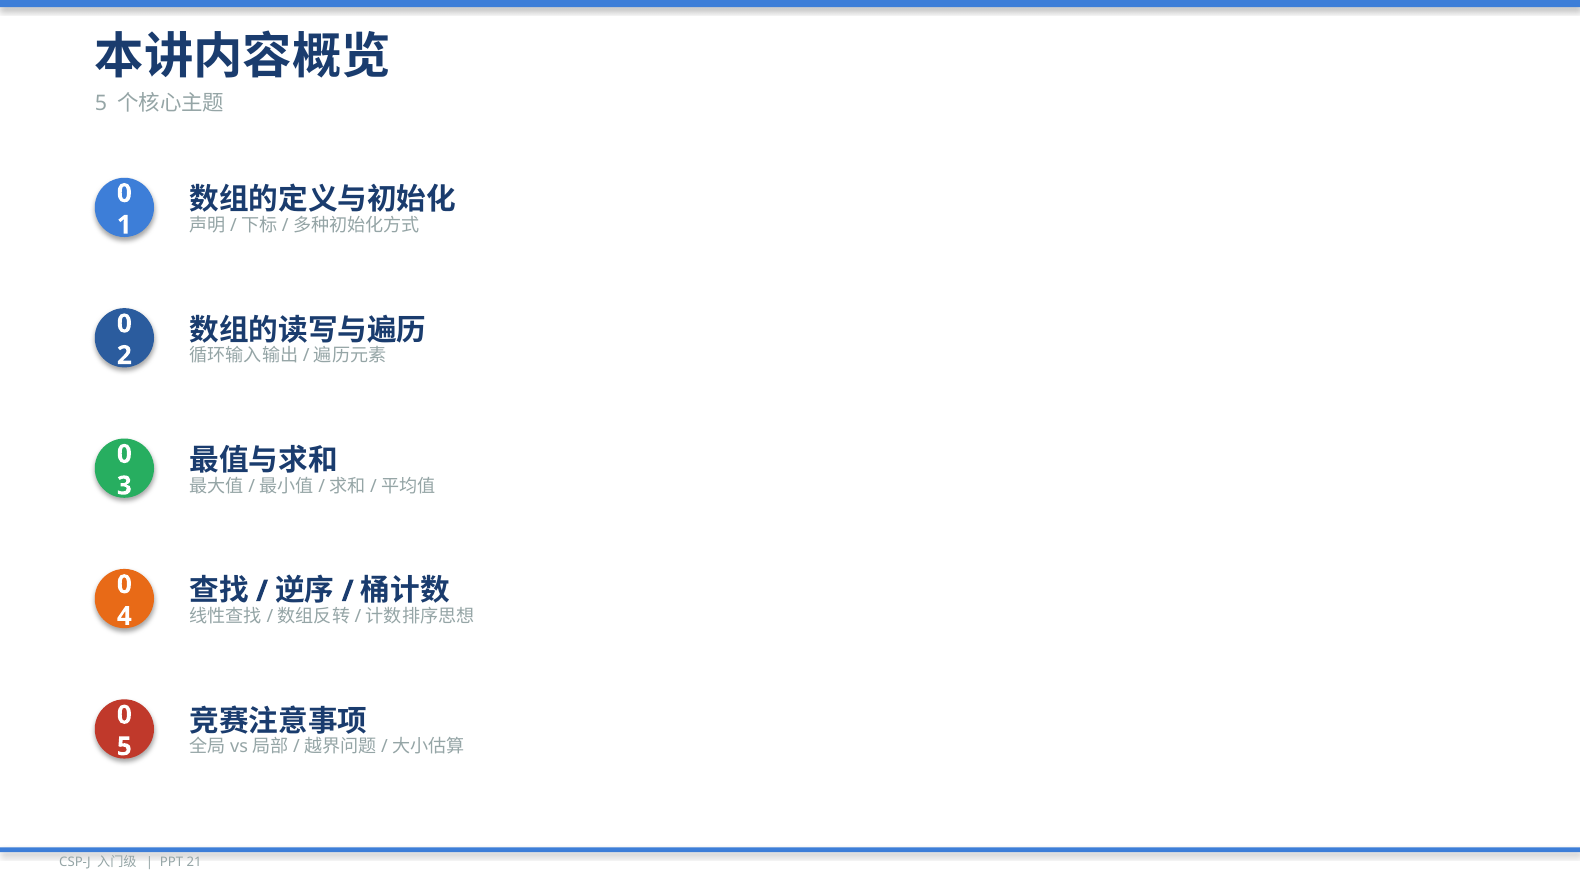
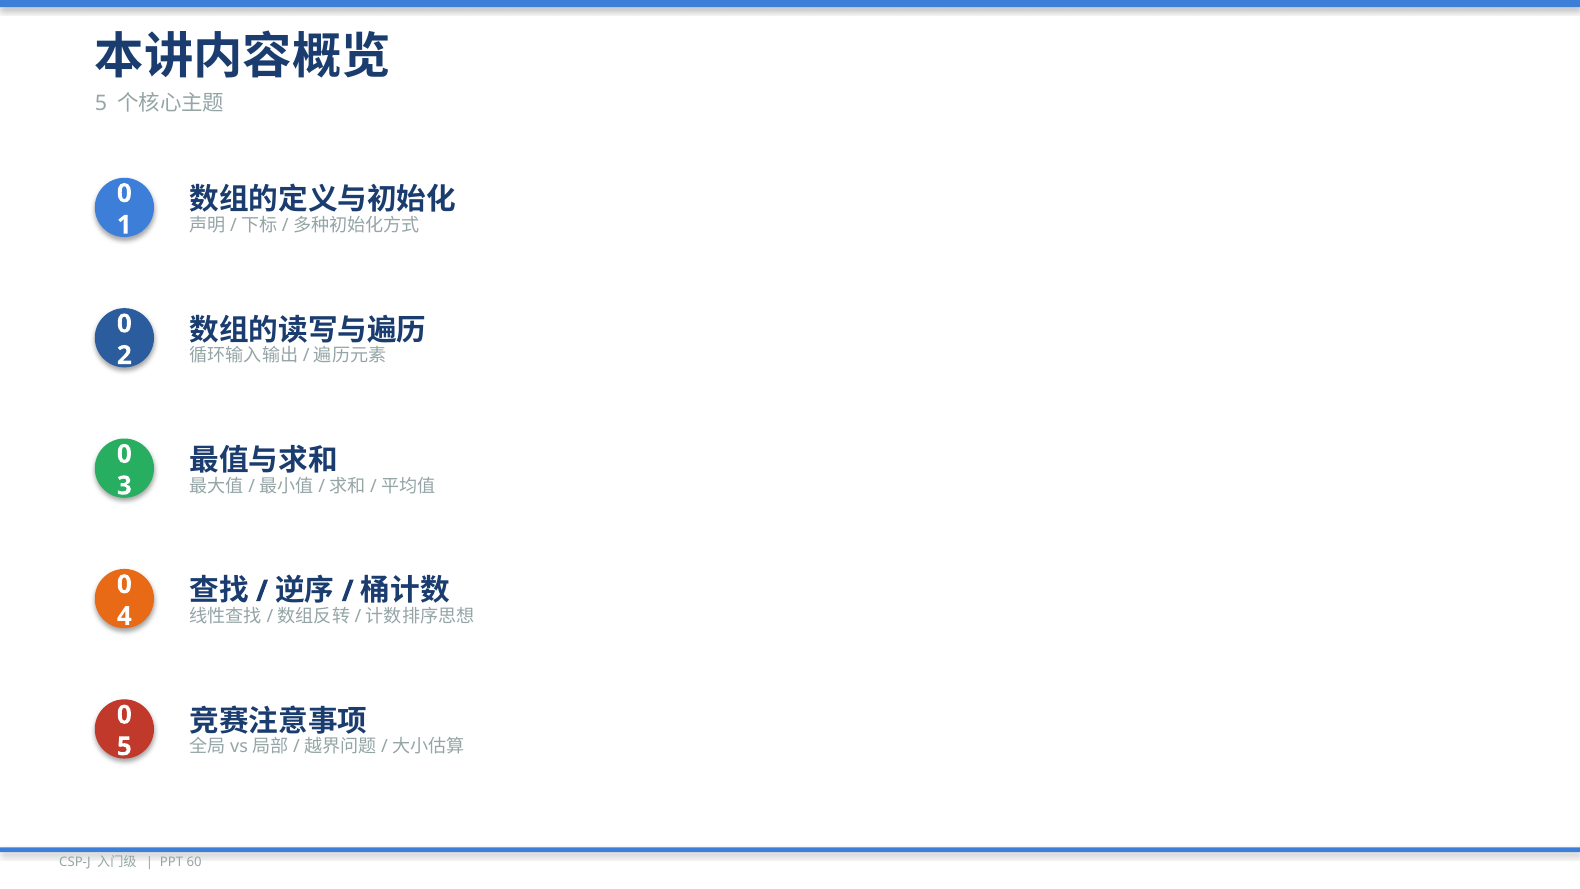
21: 21 -> 60 (194, 862)
